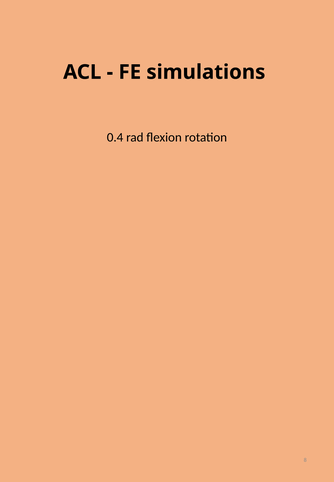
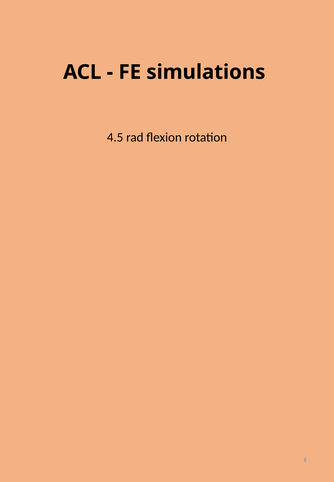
0.4: 0.4 -> 4.5 (115, 138)
